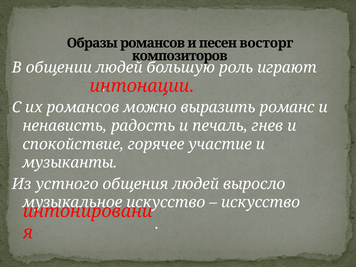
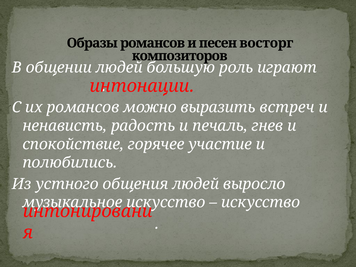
романс: романс -> встреч (287, 107)
музыканты: музыканты -> полюбились (70, 163)
